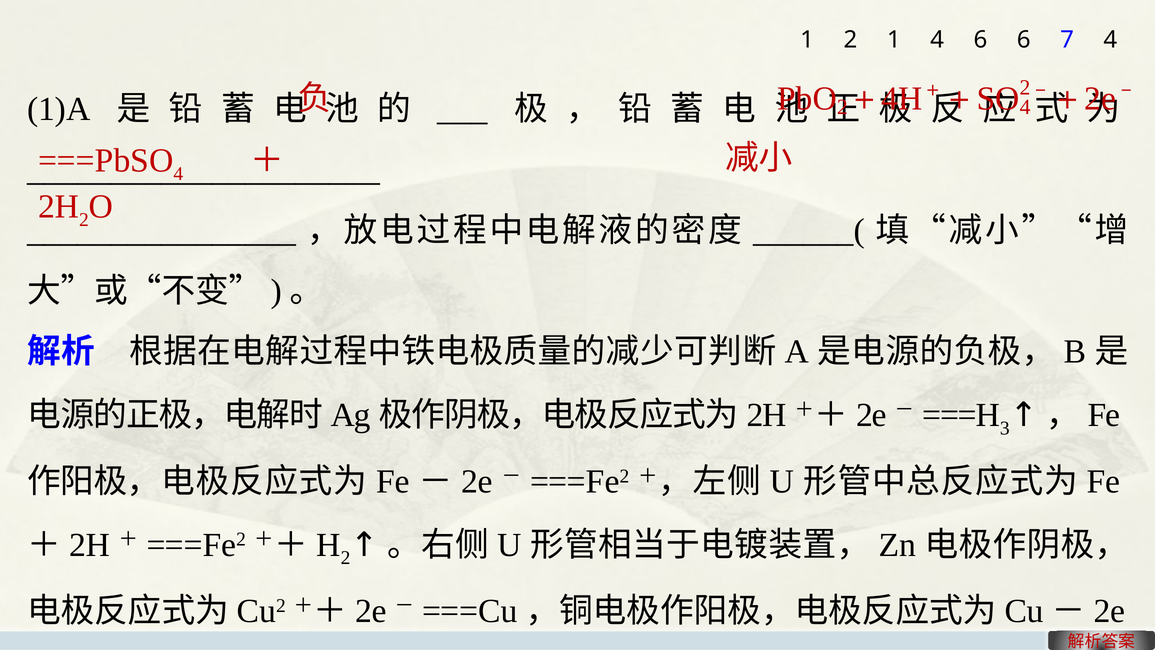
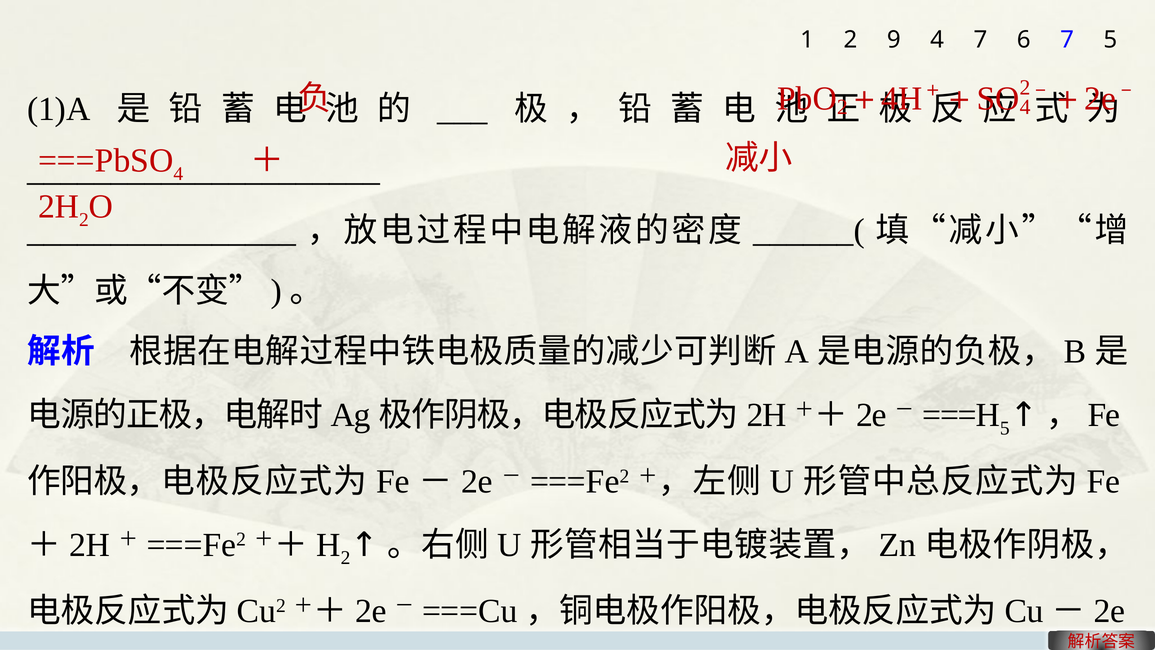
2 1: 1 -> 9 (894, 40)
4 6: 6 -> 7 (980, 40)
7 4: 4 -> 5 (1110, 40)
3: 3 -> 5 (1005, 428)
